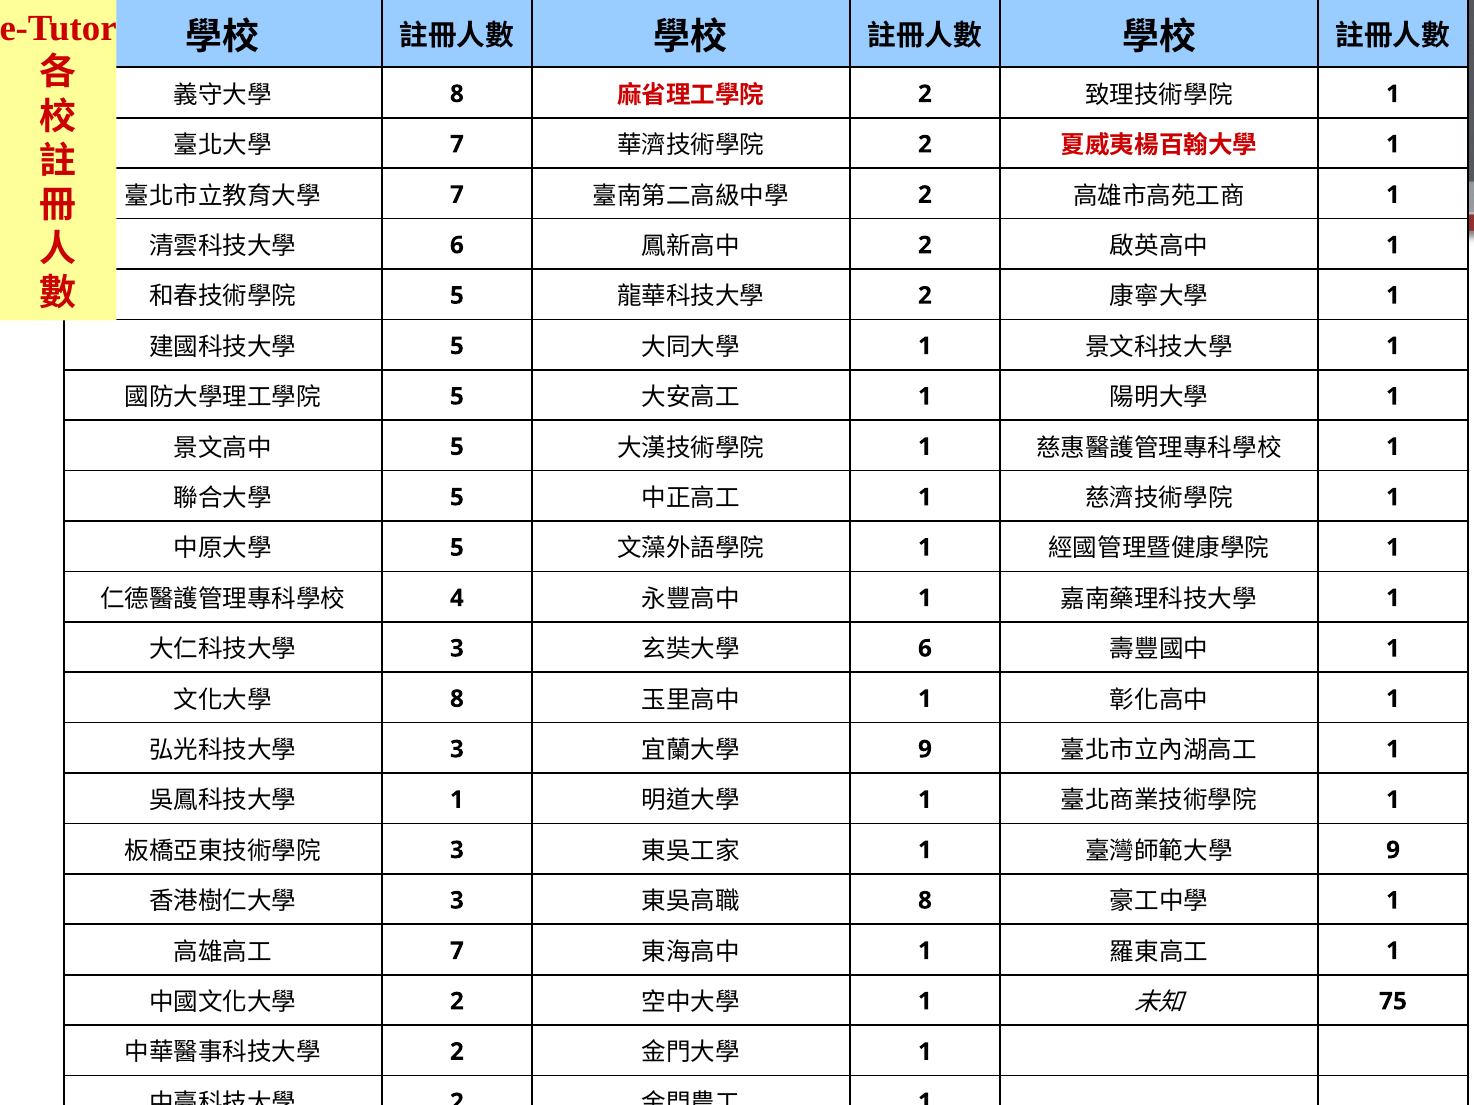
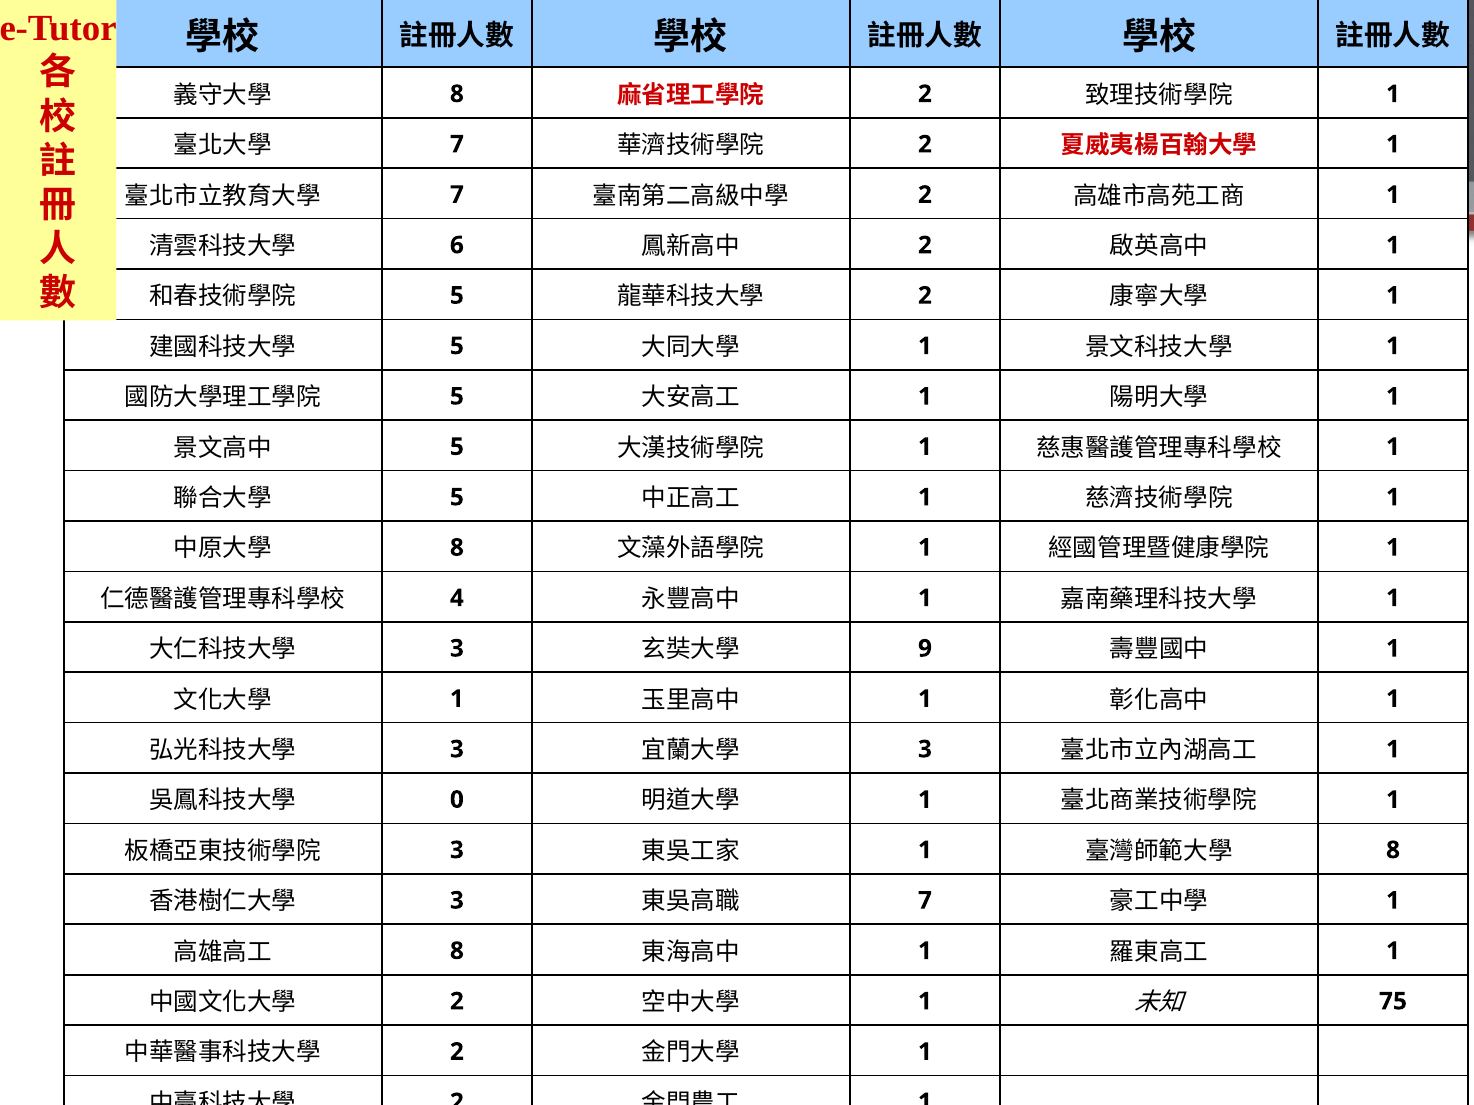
5: 5 -> 8 (457, 548)
6: 6 -> 9 (925, 649)
8: 8 -> 1 (457, 699)
9: 9 -> 3 (925, 750)
1: 1 -> 0 (457, 800)
9: 9 -> 8 (1393, 850)
8: 8 -> 7 (925, 901)
7: 7 -> 8 (457, 951)
